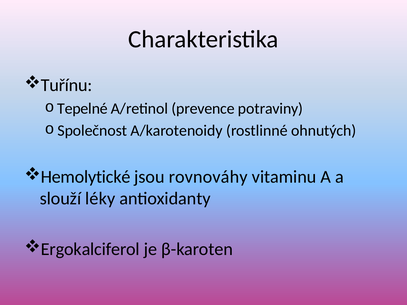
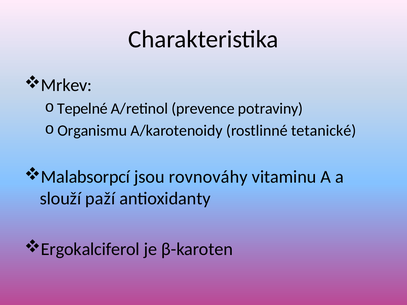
Tuřínu: Tuřínu -> Mrkev (67, 85)
Společnost: Společnost -> Organismu (92, 131)
ohnutých: ohnutých -> tetanické (324, 131)
Hemolytické: Hemolytické -> Malabsorpcí (86, 177)
léky: léky -> paží (100, 199)
